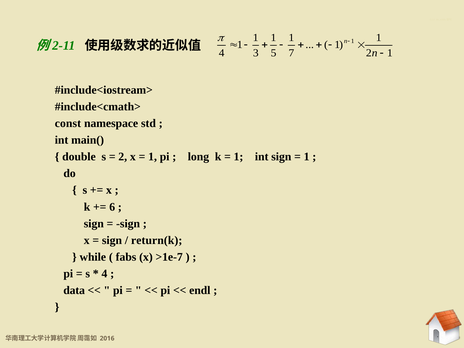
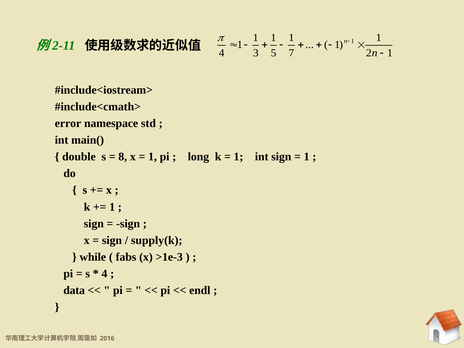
const: const -> error (68, 123)
2: 2 -> 8 (123, 157)
6: 6 -> 1 (112, 207)
return(k: return(k -> supply(k (157, 240)
>1e-7: >1e-7 -> >1e-3 (169, 257)
